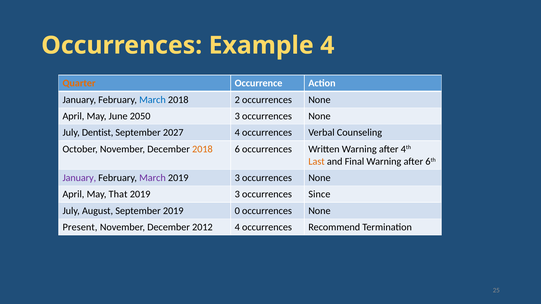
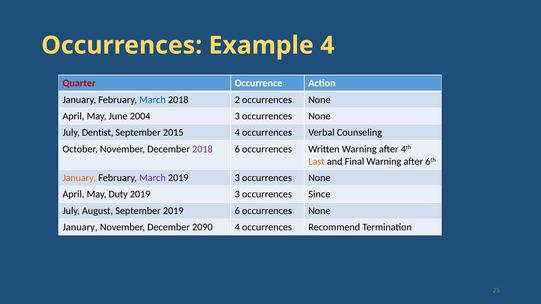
Quarter colour: orange -> red (79, 83)
2050: 2050 -> 2004 (140, 116)
2027: 2027 -> 2015 (173, 133)
2018 colour: orange -> purple (202, 149)
January colour: purple -> orange (79, 178)
That: That -> Duty (118, 194)
2019 0: 0 -> 6 (237, 211)
Present: Present -> January (80, 227)
2012: 2012 -> 2090 (202, 227)
